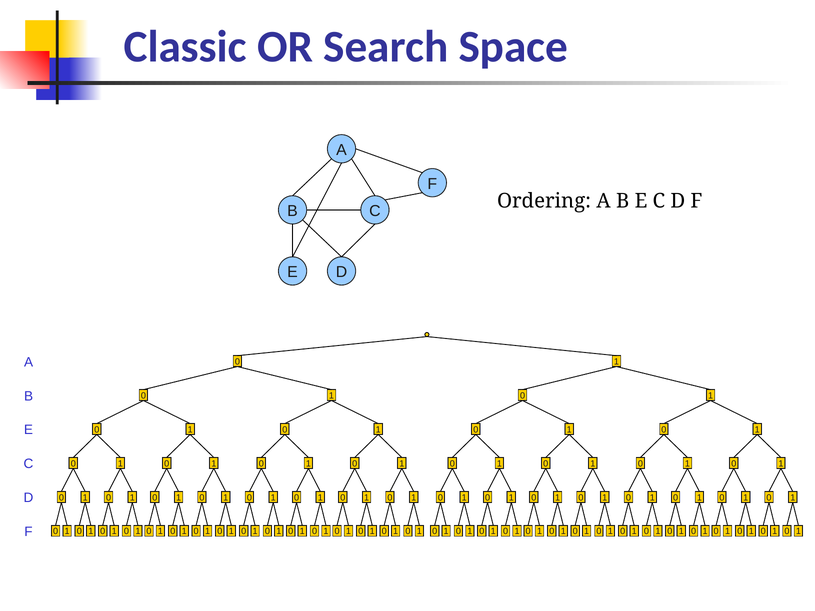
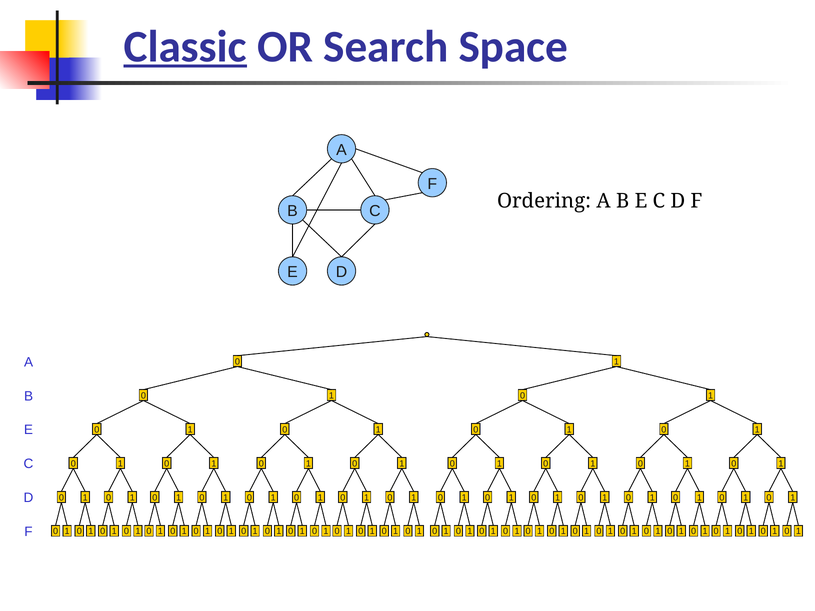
Classic underline: none -> present (185, 47)
